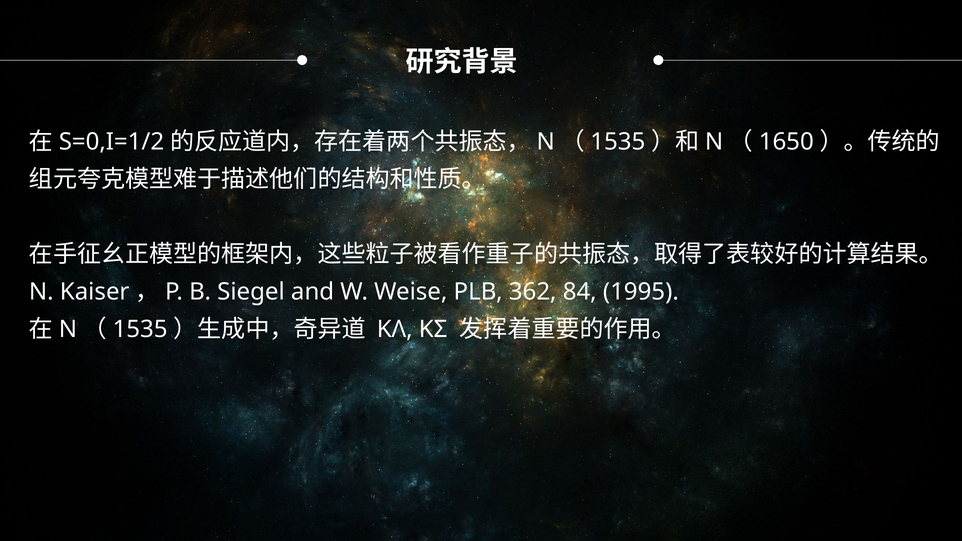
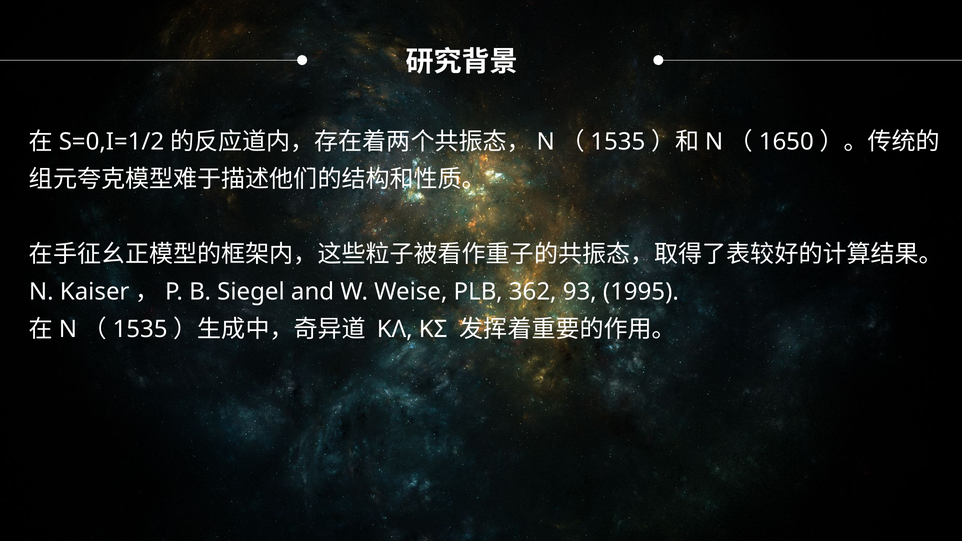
84: 84 -> 93 (580, 292)
